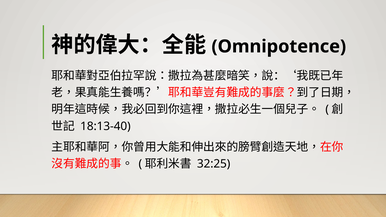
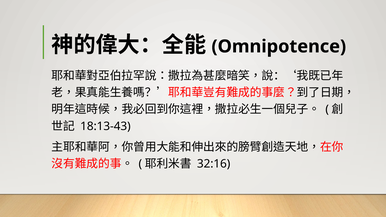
18:13-40: 18:13-40 -> 18:13-43 (105, 126)
32:25: 32:25 -> 32:16 (214, 164)
